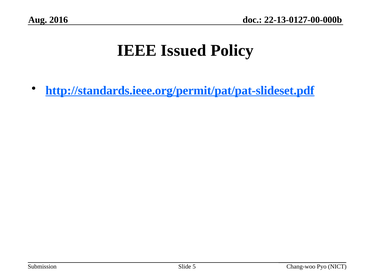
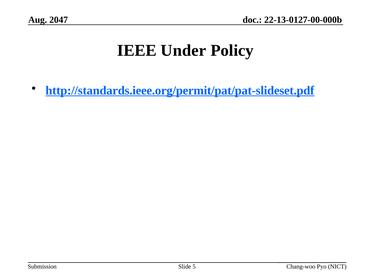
2016: 2016 -> 2047 (59, 20)
Issued: Issued -> Under (184, 51)
